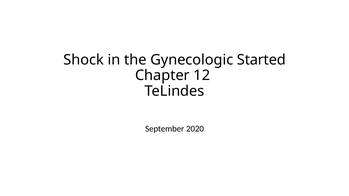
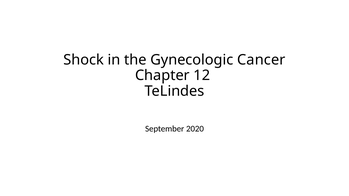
Started: Started -> Cancer (261, 60)
